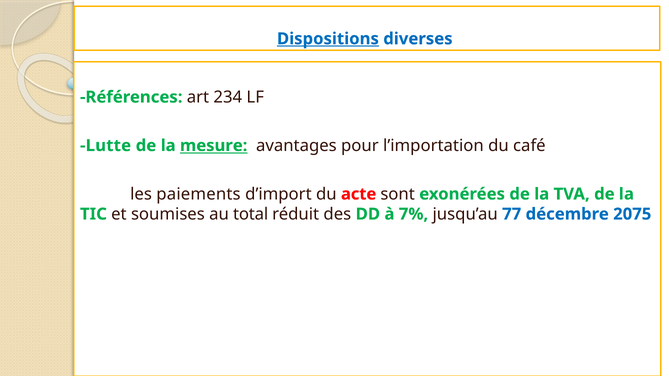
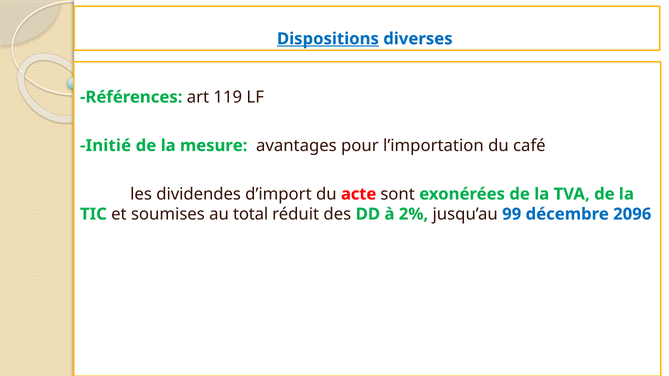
234: 234 -> 119 (228, 97)
Lutte: Lutte -> Initié (106, 146)
mesure underline: present -> none (214, 146)
paiements: paiements -> dividendes (199, 194)
7%: 7% -> 2% (414, 214)
77: 77 -> 99 (512, 214)
2075: 2075 -> 2096 (632, 214)
